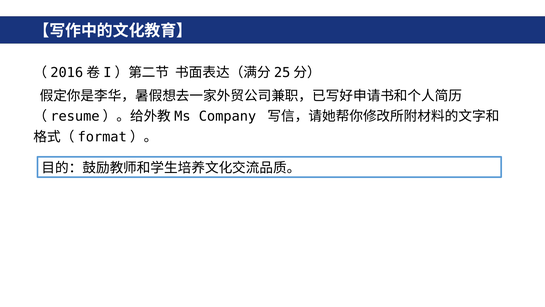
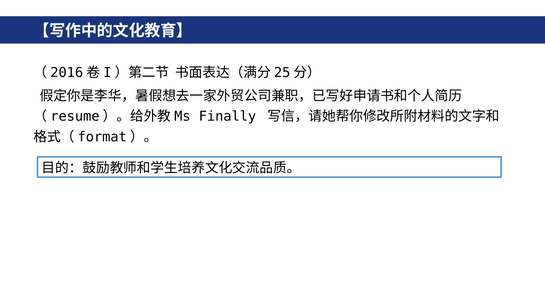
Company: Company -> Finally (227, 116)
